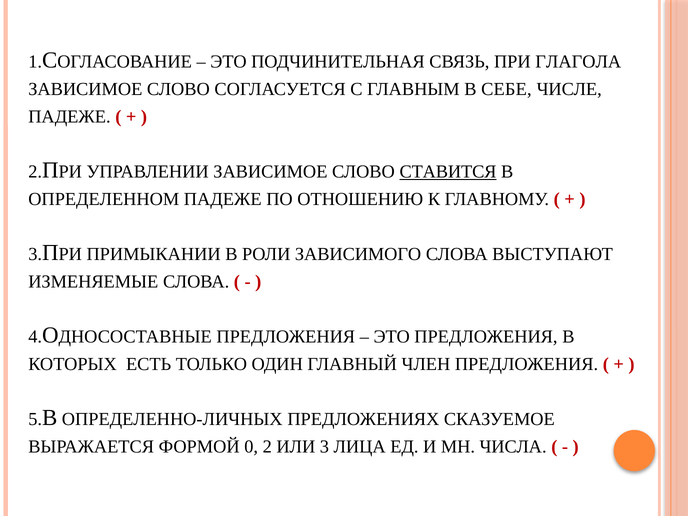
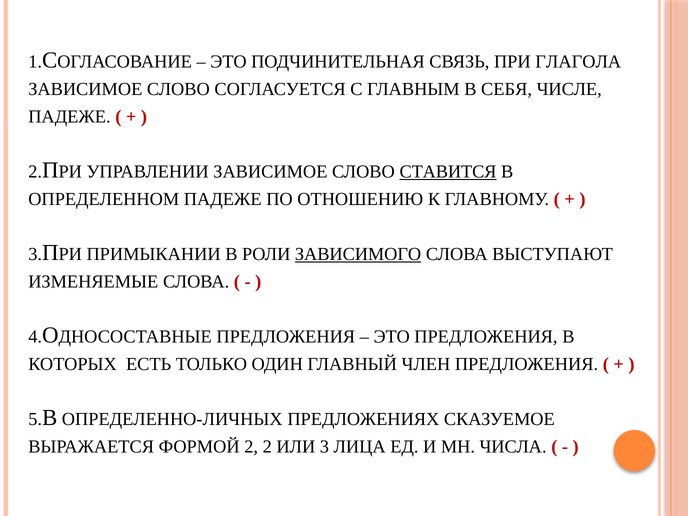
СЕБЕ: СЕБЕ -> СЕБЯ (507, 89)
ЗАВИСИМОГО underline: none -> present (358, 254)
ФОРМОЙ 0: 0 -> 2 (251, 447)
